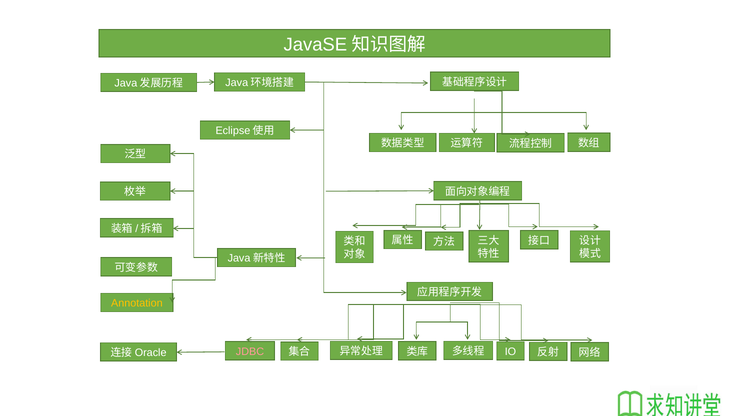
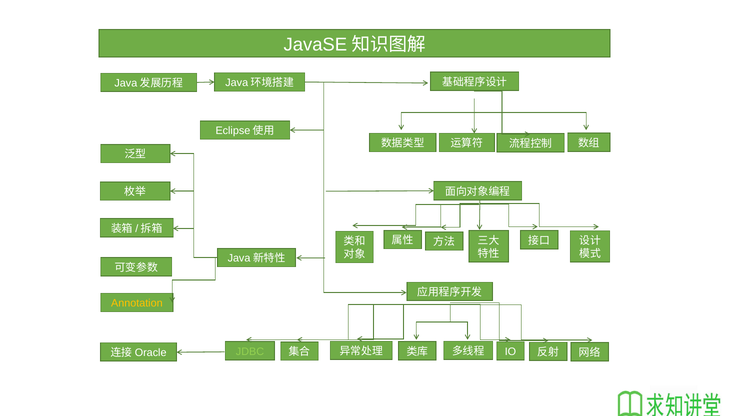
JDBC colour: pink -> light green (250, 351)
